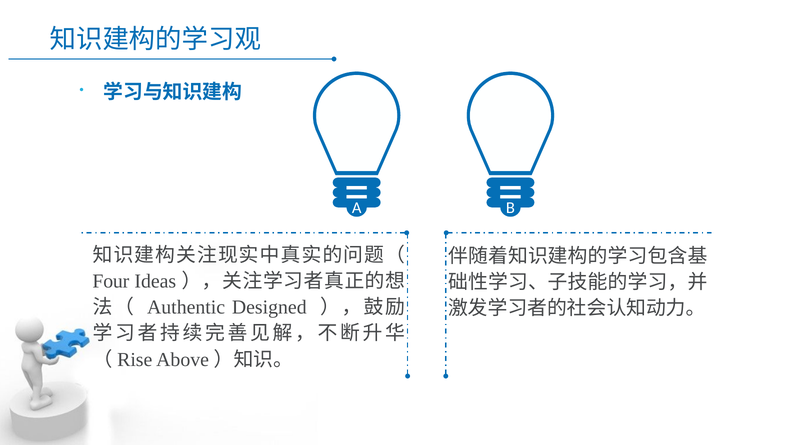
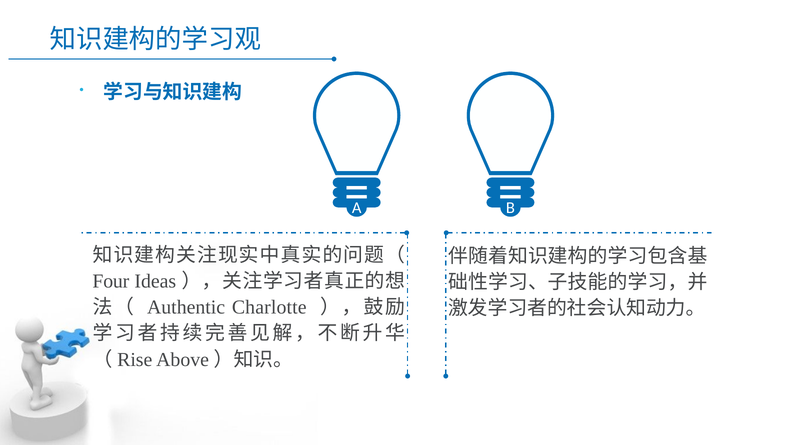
Designed: Designed -> Charlotte (269, 308)
